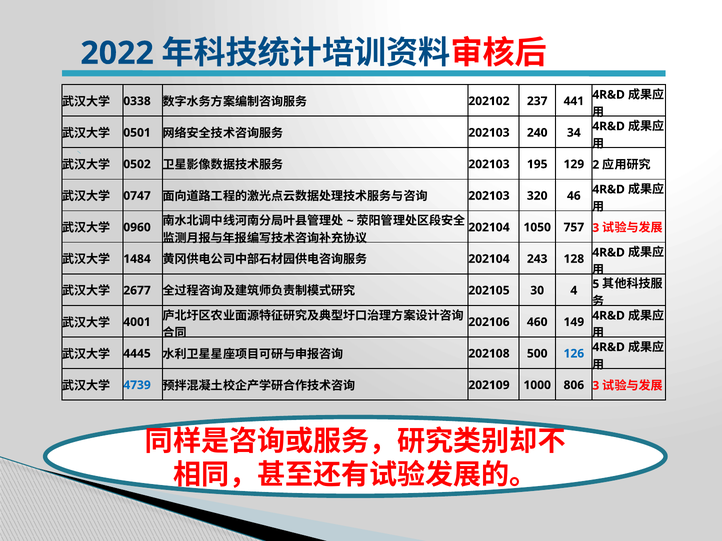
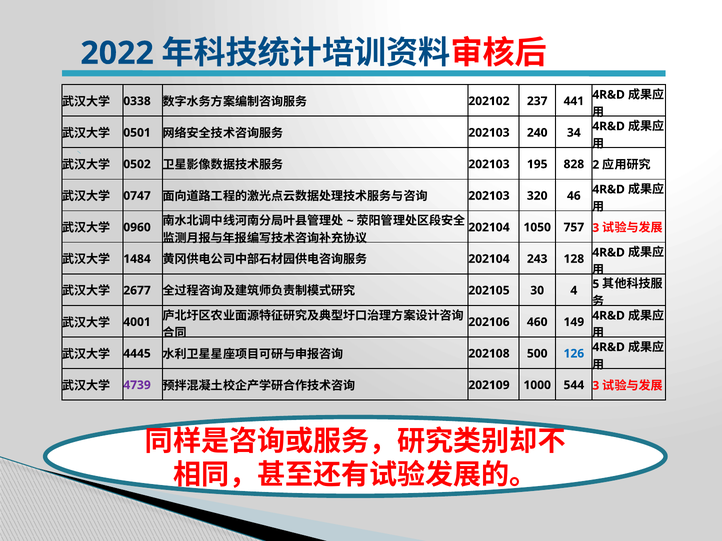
129: 129 -> 828 (574, 164)
4739 colour: blue -> purple (137, 385)
806: 806 -> 544 (574, 385)
